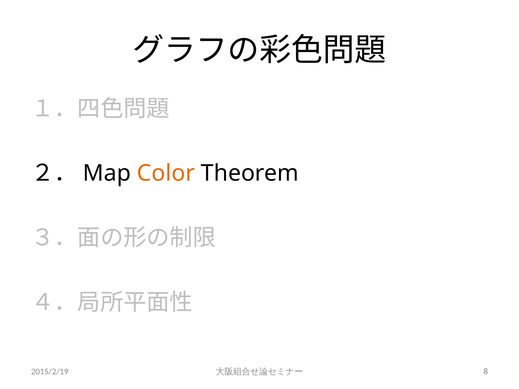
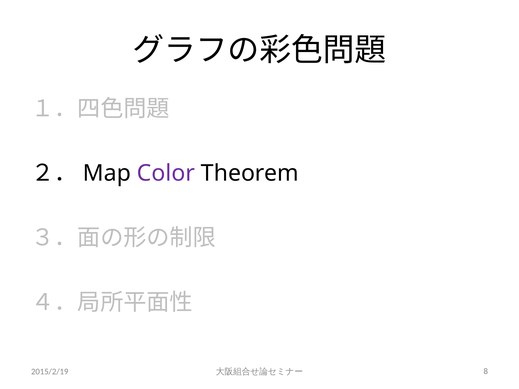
Color colour: orange -> purple (166, 173)
